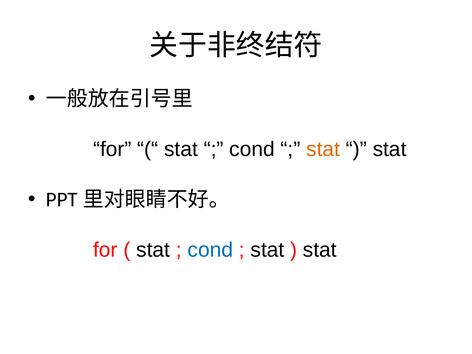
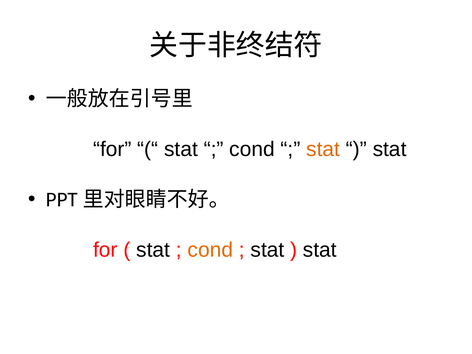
cond colour: blue -> orange (210, 250)
